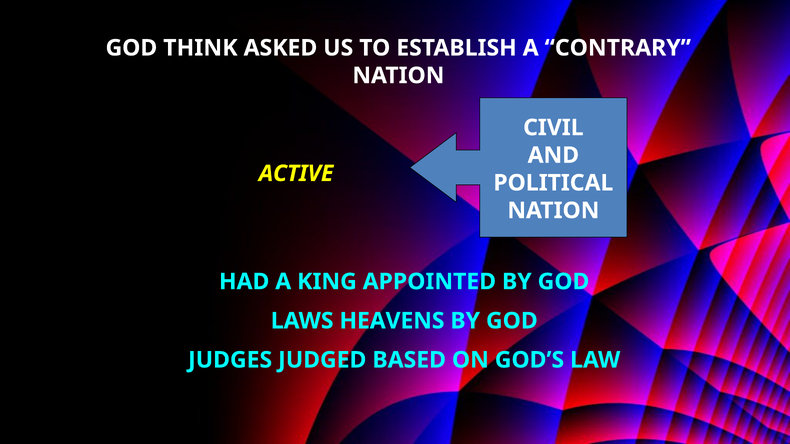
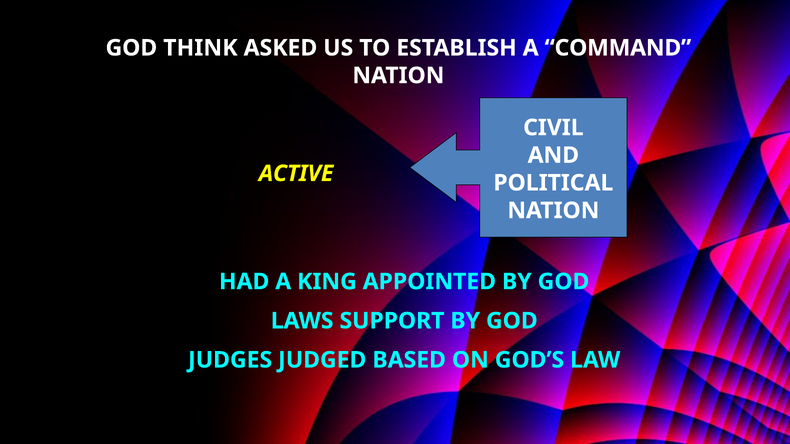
CONTRARY: CONTRARY -> COMMAND (618, 48)
HEAVENS: HEAVENS -> SUPPORT (392, 321)
